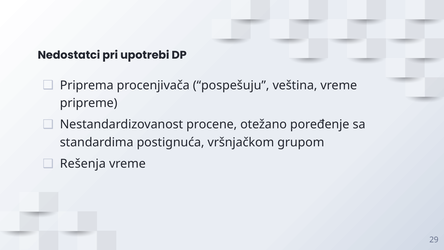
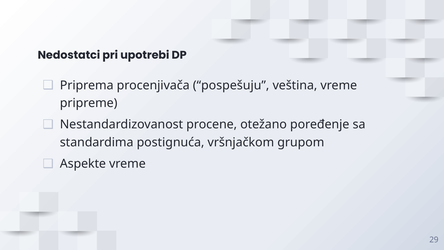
Rešenja: Rešenja -> Aspekte (83, 164)
